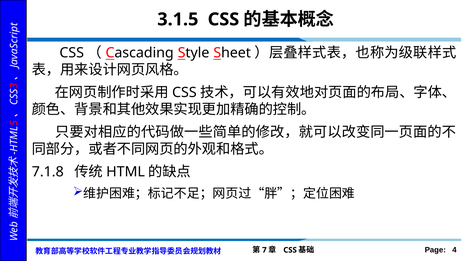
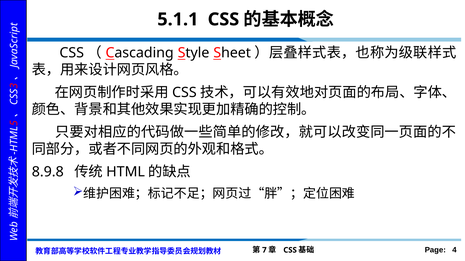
3.1.5: 3.1.5 -> 5.1.1 (178, 19)
7.1.8: 7.1.8 -> 8.9.8 (48, 172)
